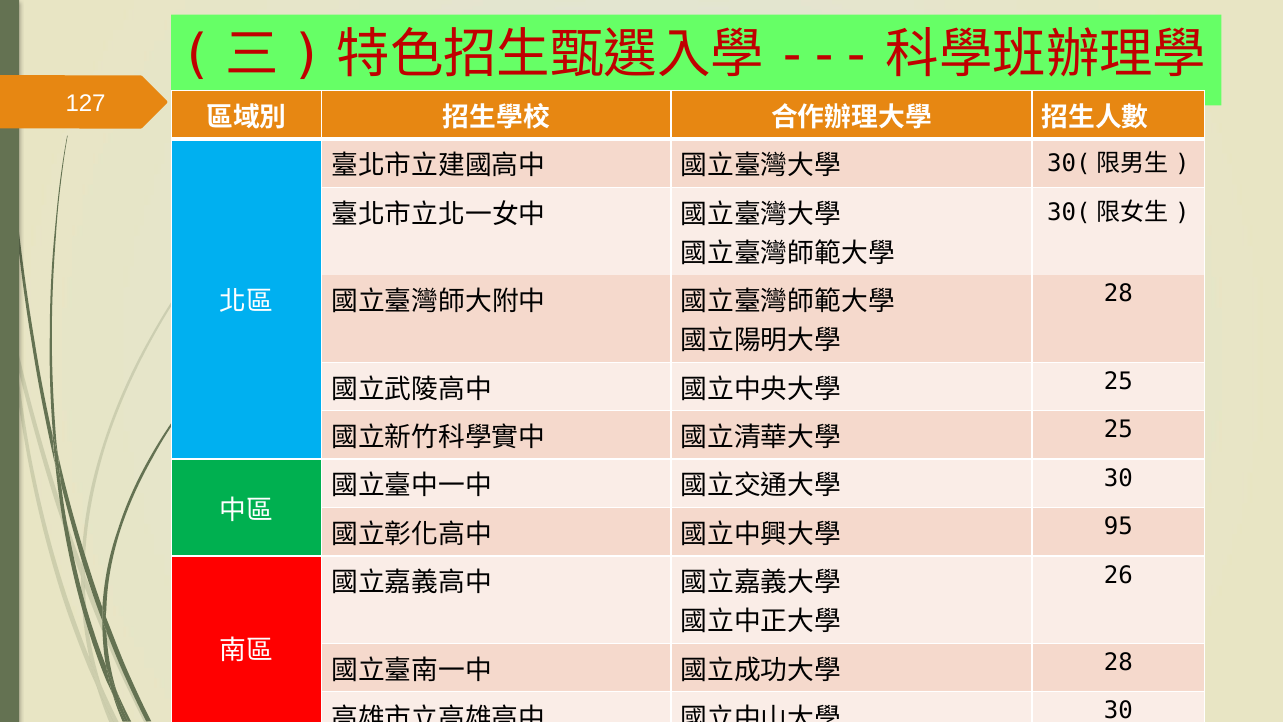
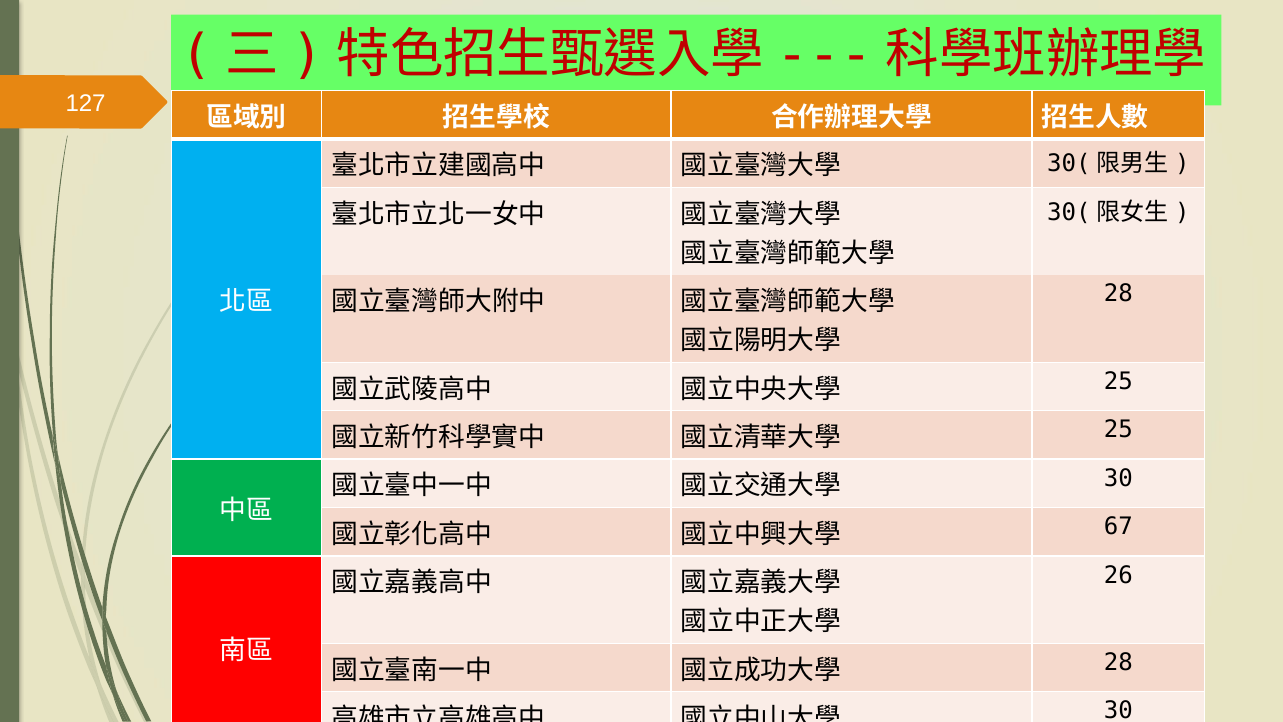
95: 95 -> 67 (1118, 526)
